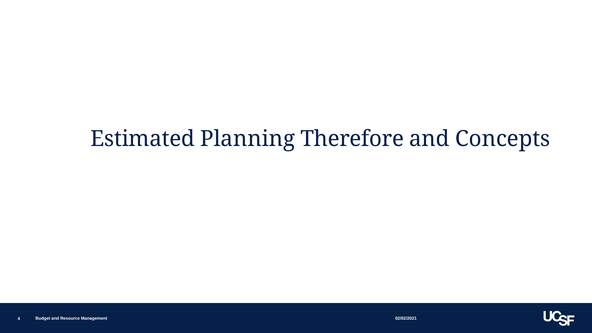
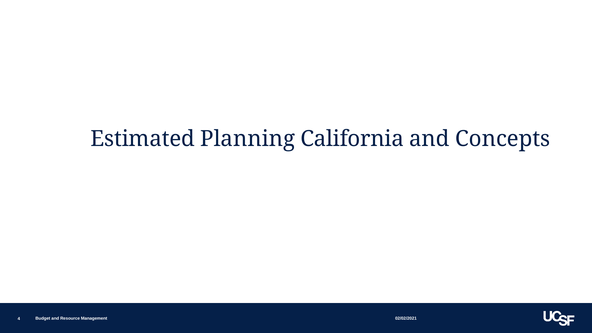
Therefore: Therefore -> California (352, 139)
